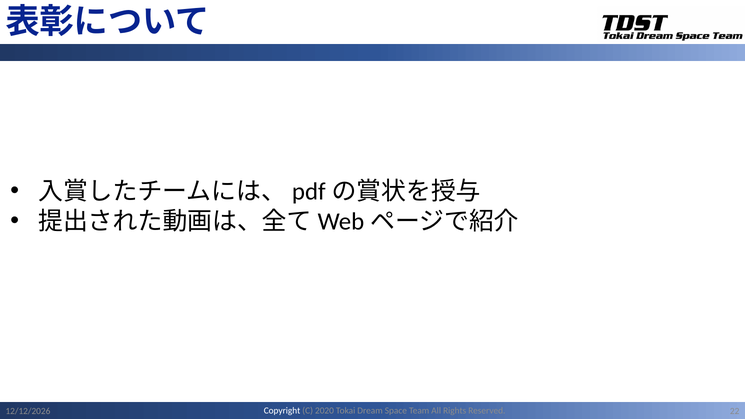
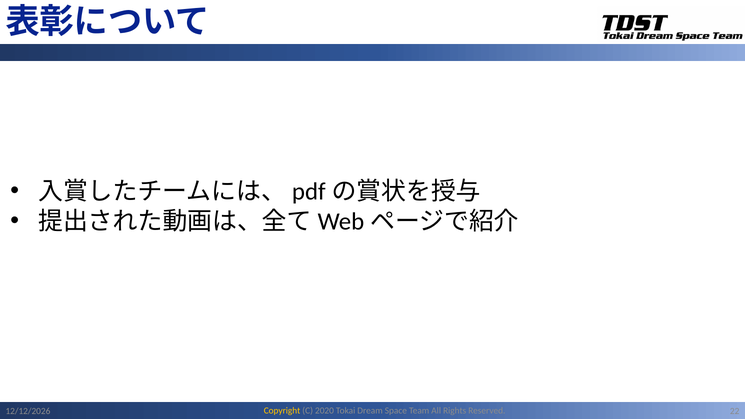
Copyright colour: white -> yellow (282, 411)
